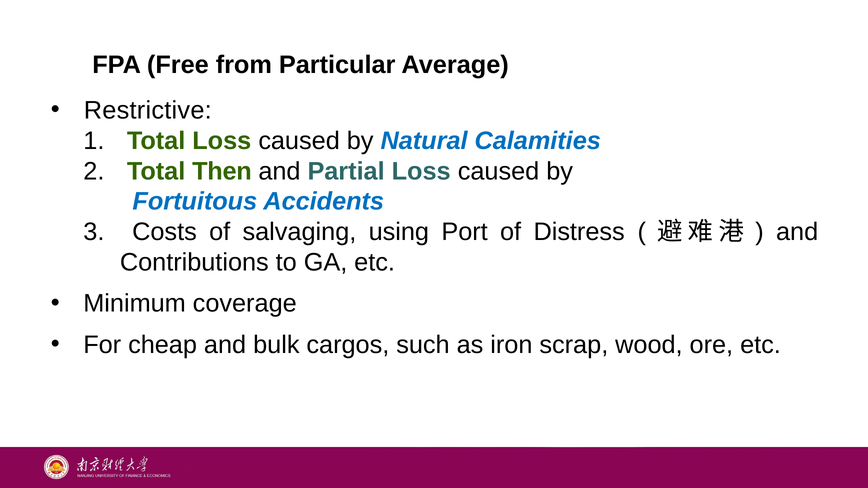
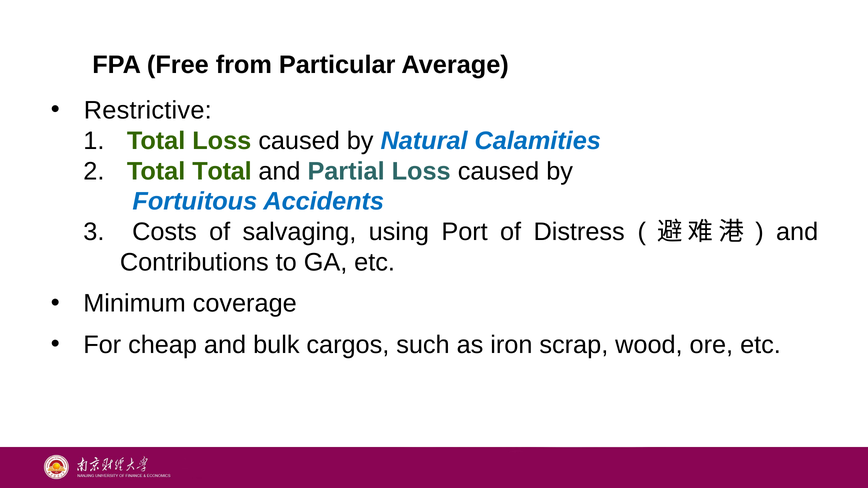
Total Then: Then -> Total (222, 171)
